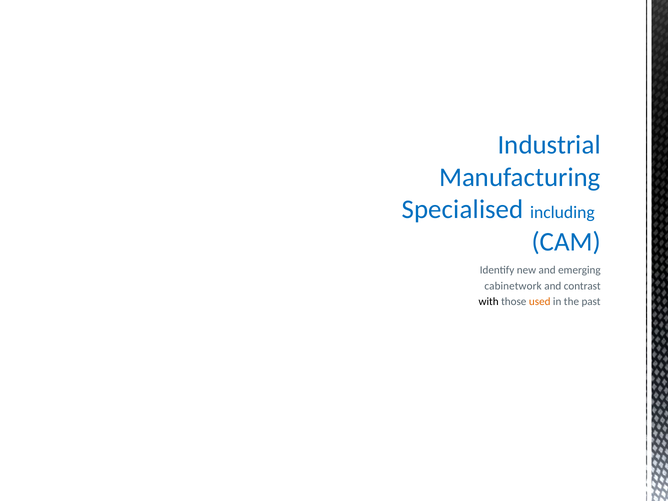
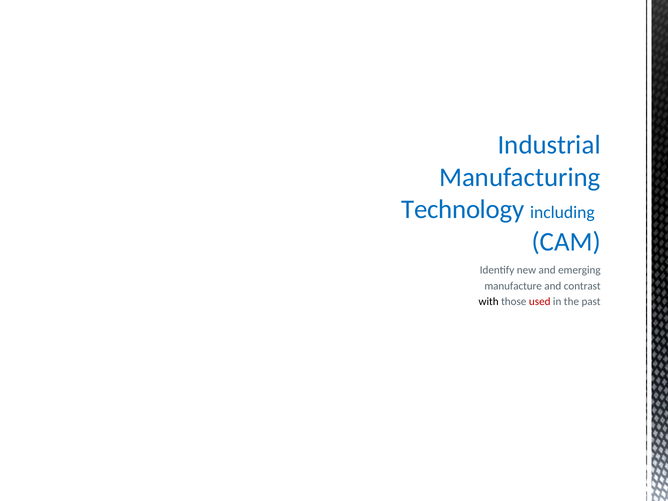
Specialised: Specialised -> Technology (463, 210)
cabinetwork: cabinetwork -> manufacture (513, 286)
used colour: orange -> red (540, 302)
